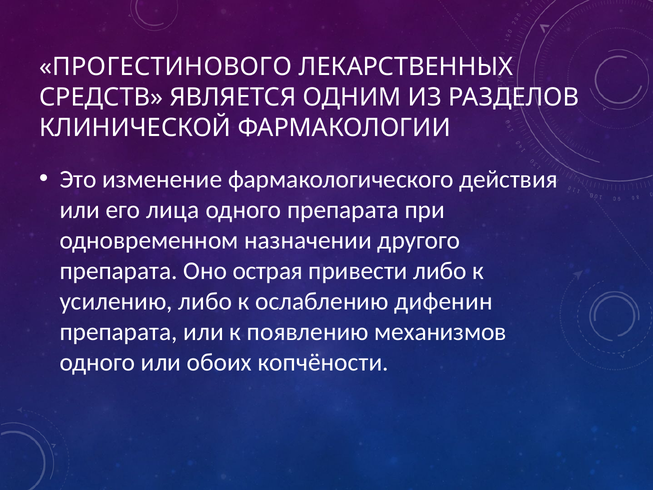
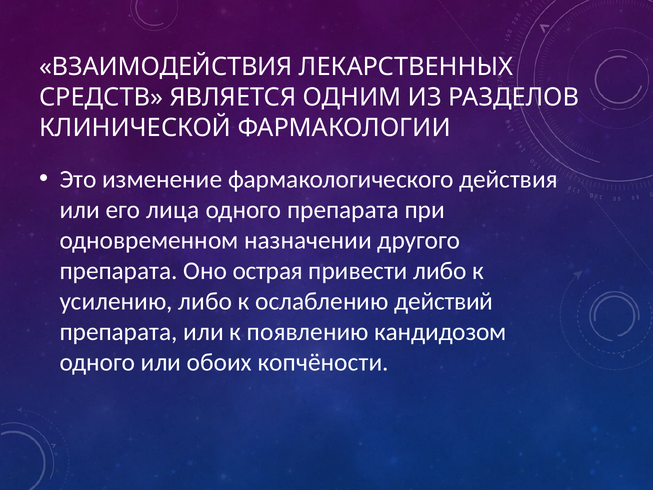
ПРОГЕСТИНОВОГО: ПРОГЕСТИНОВОГО -> ВЗАИМОДЕЙСТВИЯ (166, 67)
дифенин: дифенин -> действий (444, 301)
механизмов: механизмов -> кандидозом (440, 332)
